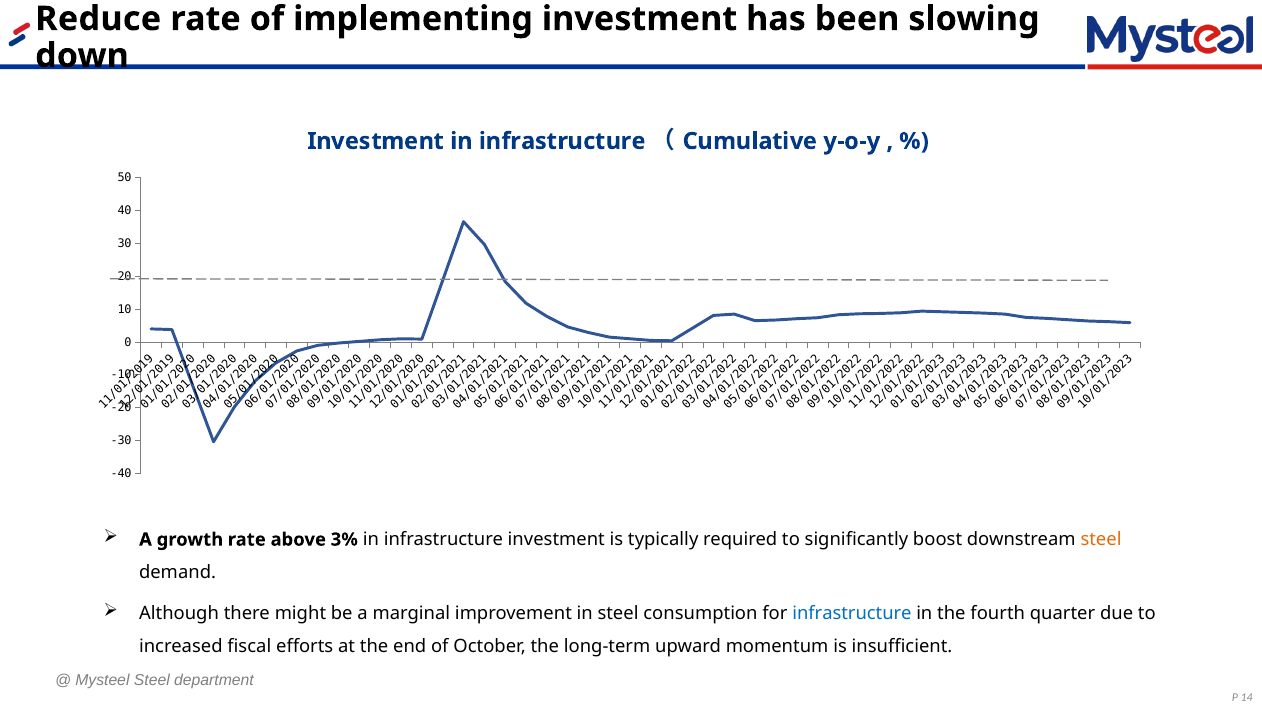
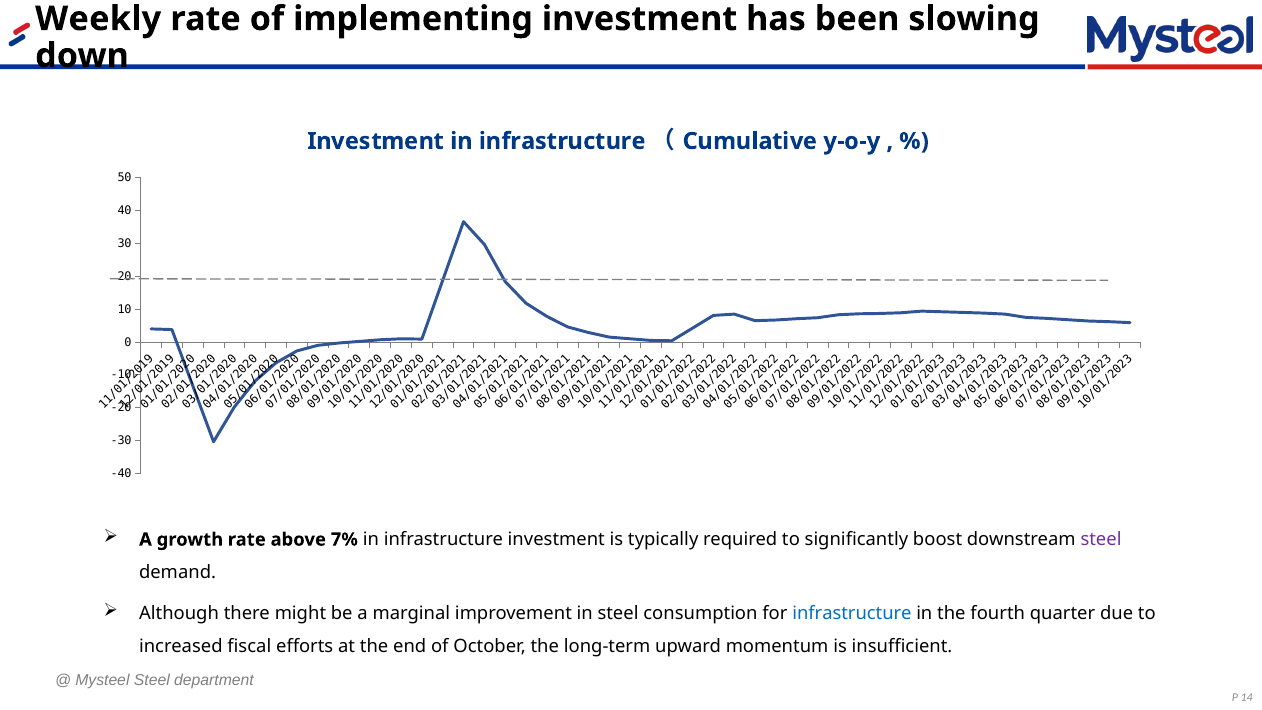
Reduce: Reduce -> Weekly (98, 19)
3%: 3% -> 7% (344, 539)
steel colour: orange -> purple (1101, 539)
